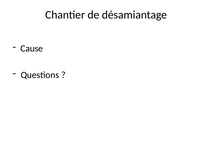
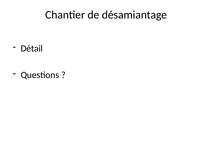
Cause: Cause -> Détail (32, 49)
